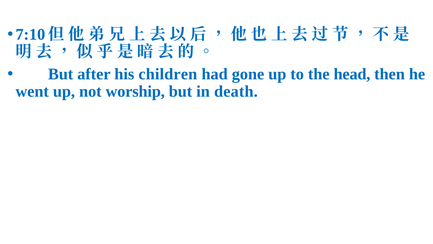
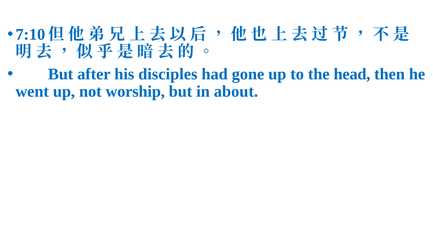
children: children -> disciples (168, 74)
death: death -> about (236, 91)
